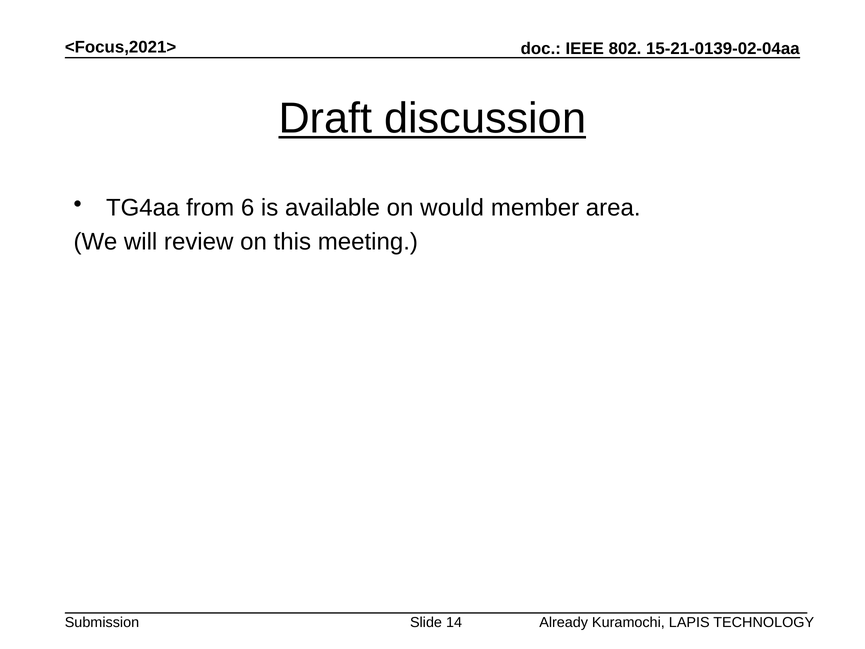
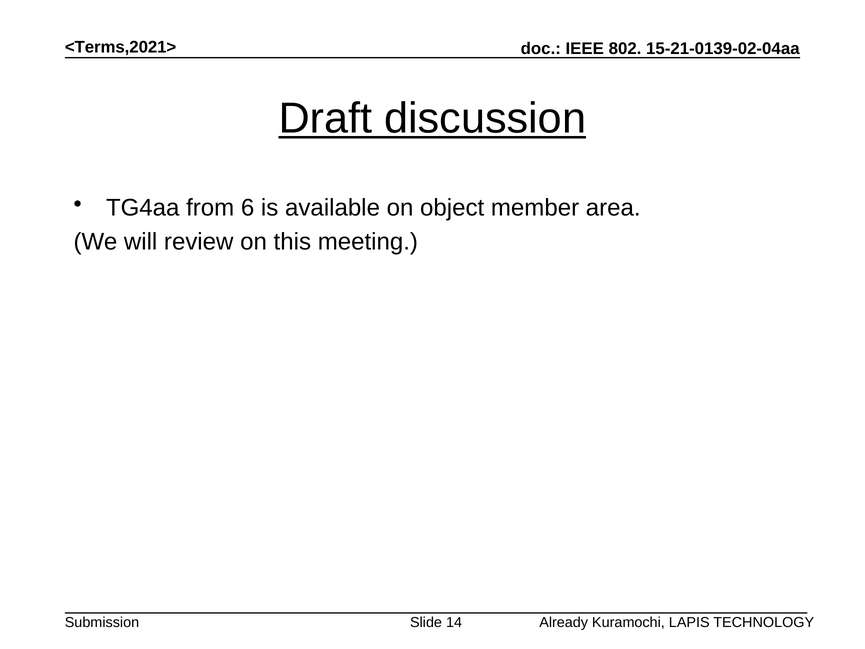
<Focus,2021>: <Focus,2021> -> <Terms,2021> (121, 47)
would: would -> object (452, 208)
